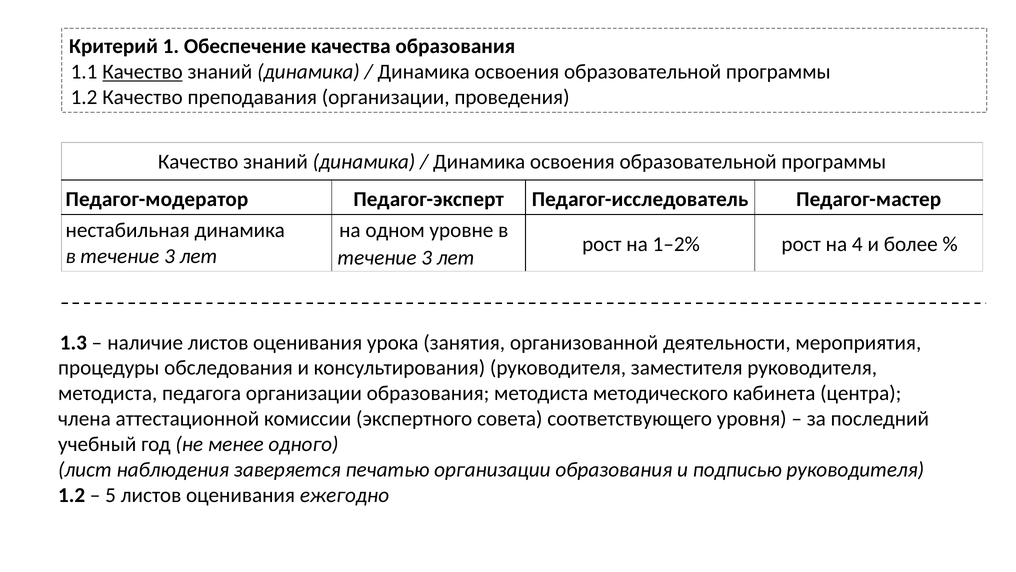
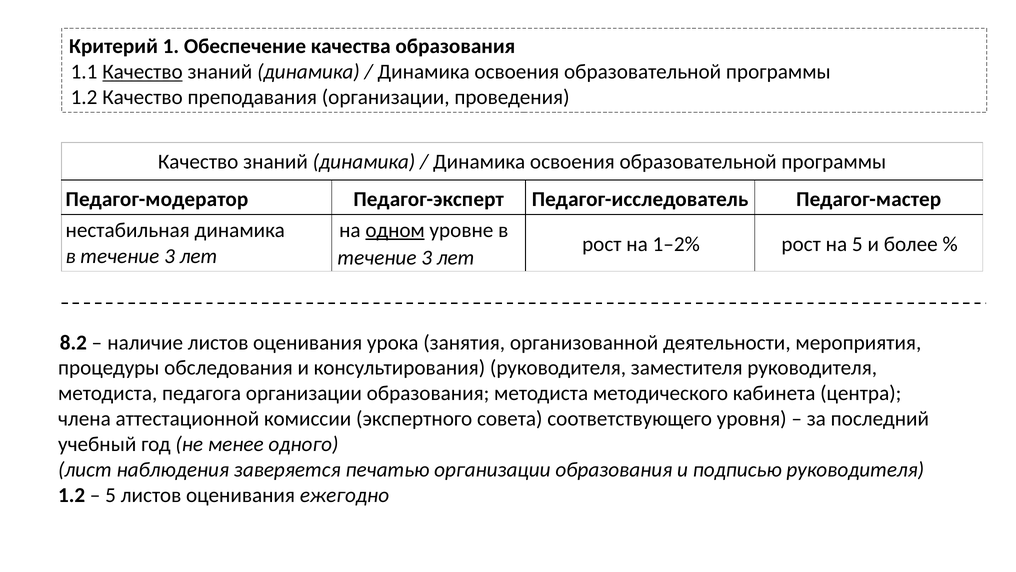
одном underline: none -> present (395, 230)
на 4: 4 -> 5 (857, 244)
1.3: 1.3 -> 8.2 (73, 342)
